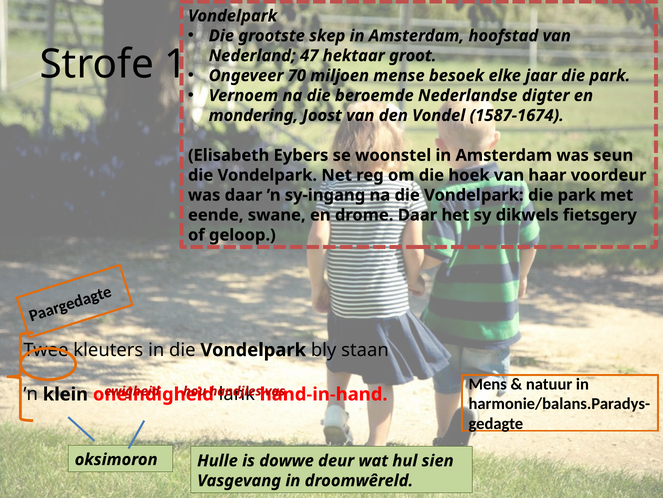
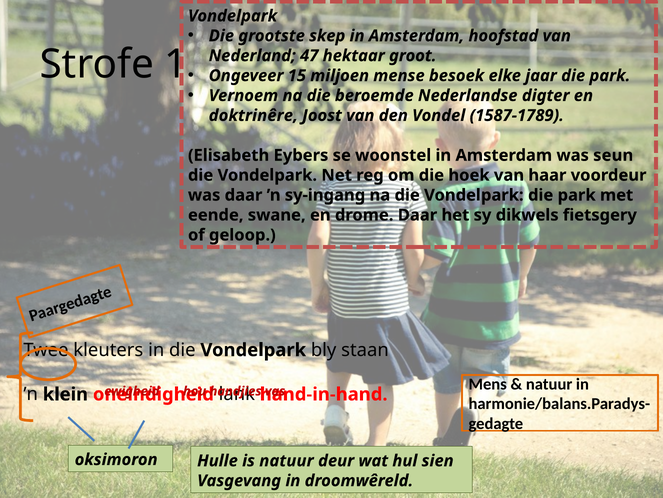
70: 70 -> 15 (297, 76)
mondering: mondering -> doktrinêre (253, 115)
1587−1674: 1587−1674 -> 1587−1789 (517, 115)
is dowwe: dowwe -> natuur (286, 460)
